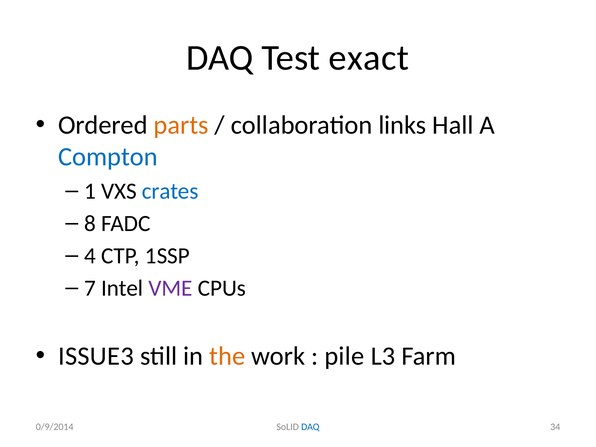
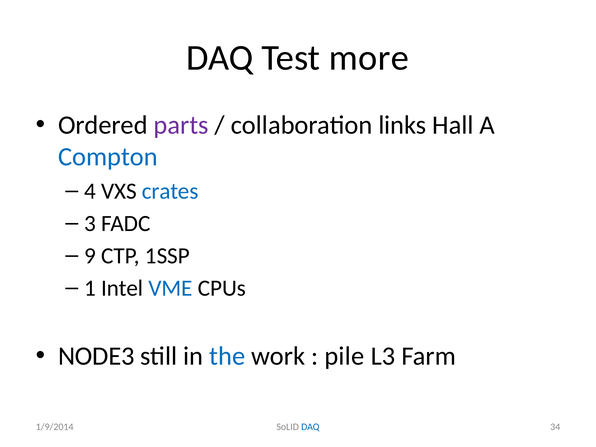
exact: exact -> more (369, 58)
parts colour: orange -> purple (181, 125)
1: 1 -> 4 (90, 191)
8: 8 -> 3 (90, 223)
4: 4 -> 9 (90, 256)
7: 7 -> 1 (90, 288)
VME colour: purple -> blue (171, 288)
ISSUE3: ISSUE3 -> NODE3 (96, 356)
the colour: orange -> blue (227, 356)
0/9/2014: 0/9/2014 -> 1/9/2014 (55, 427)
